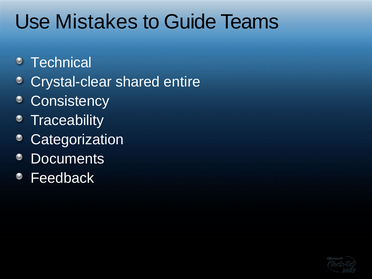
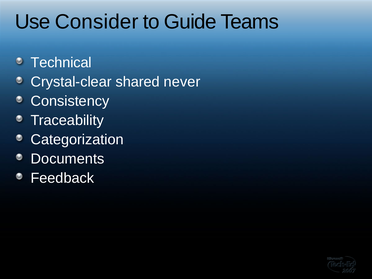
Mistakes: Mistakes -> Consider (97, 22)
entire: entire -> never (182, 82)
